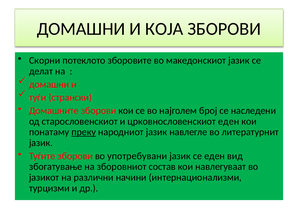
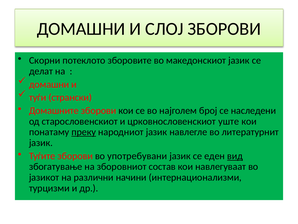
КОЈА: КОЈА -> СЛОЈ (164, 29)
црковнословенскиот еден: еден -> уште (229, 121)
вид underline: none -> present (235, 156)
